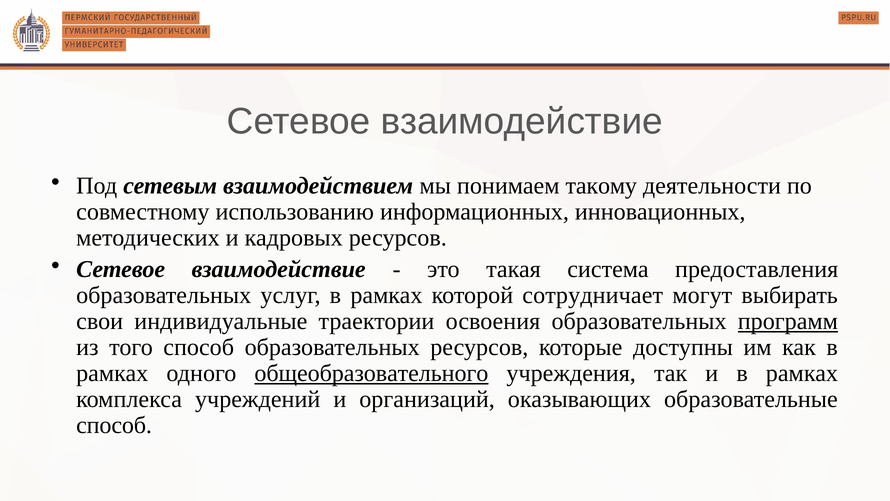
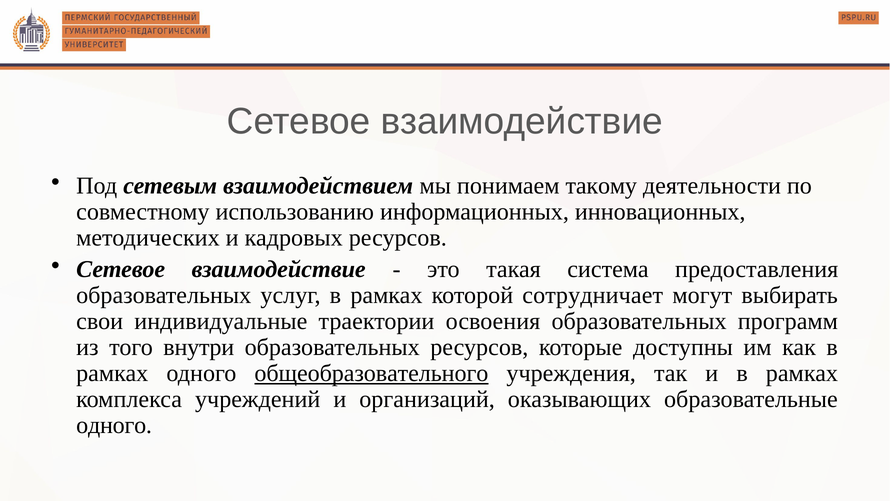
программ underline: present -> none (788, 321)
того способ: способ -> внутри (199, 347)
способ: способ -> одного (114, 425)
